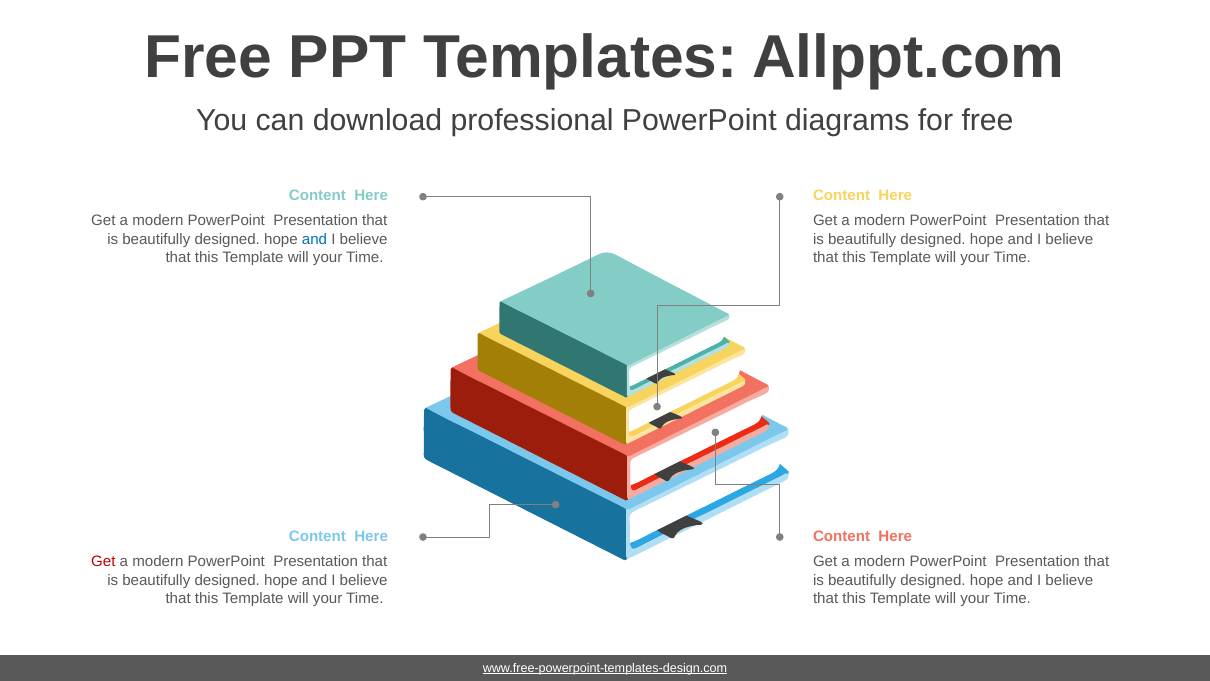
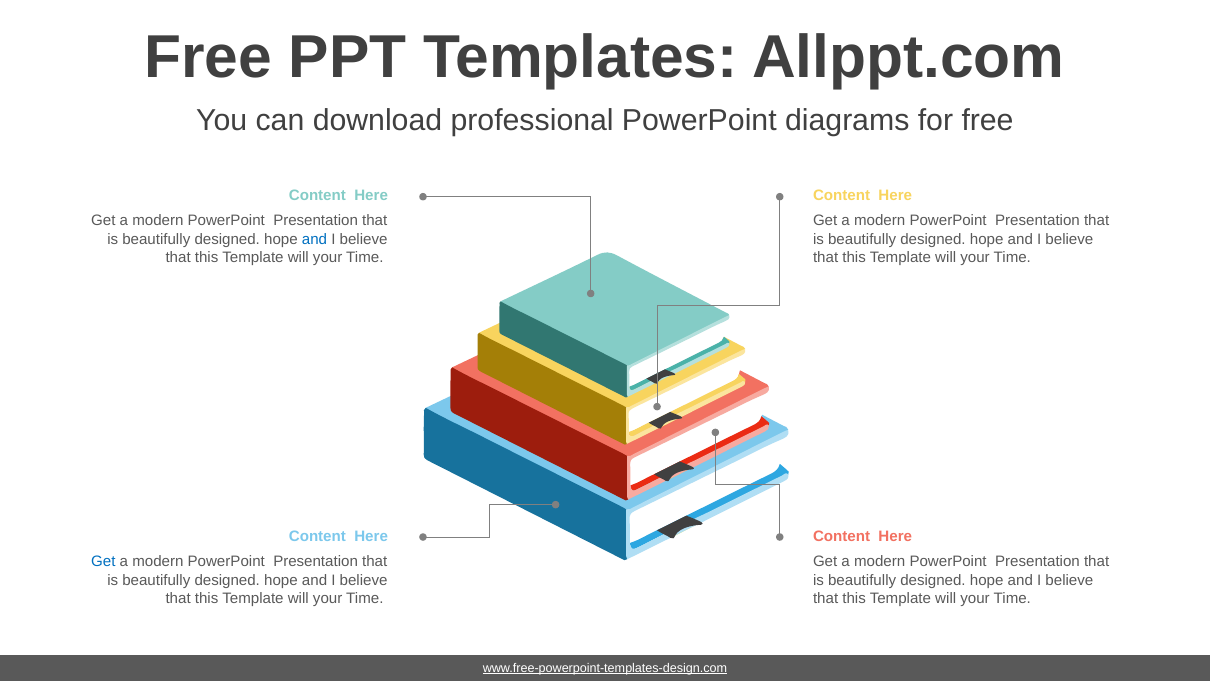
Get colour: red -> blue (103, 562)
